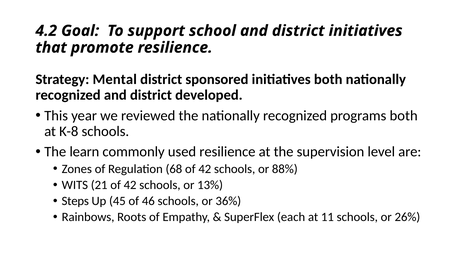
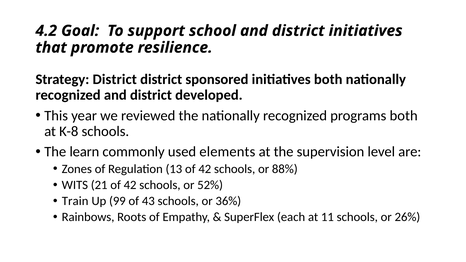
Strategy Mental: Mental -> District (115, 79)
used resilience: resilience -> elements (227, 152)
68: 68 -> 13 (174, 169)
13%: 13% -> 52% (210, 185)
Steps: Steps -> Train (75, 201)
45: 45 -> 99 (117, 201)
46: 46 -> 43 (148, 201)
